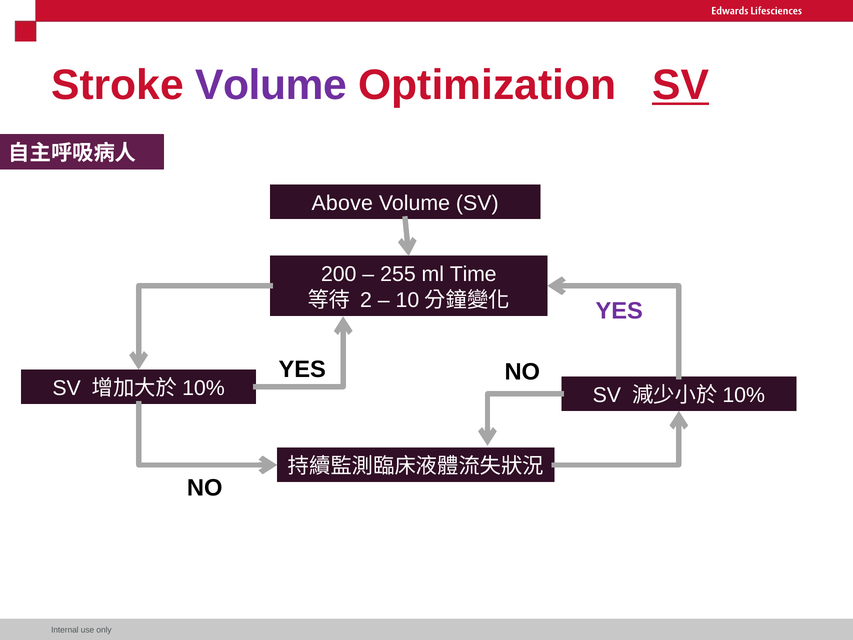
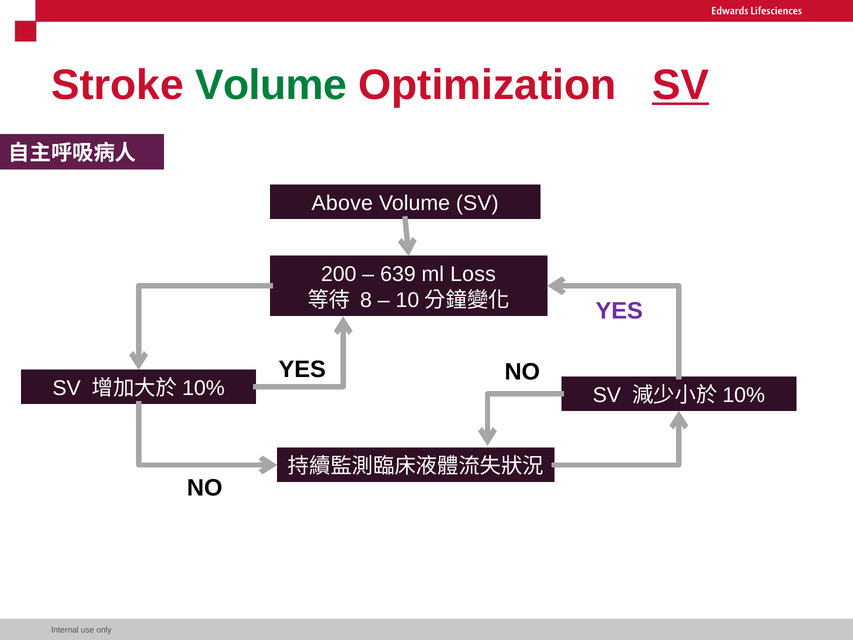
Volume colour: purple -> green (271, 85)
255: 255 -> 639 (398, 274)
Time: Time -> Loss (473, 274)
2: 2 -> 8 (366, 300)
